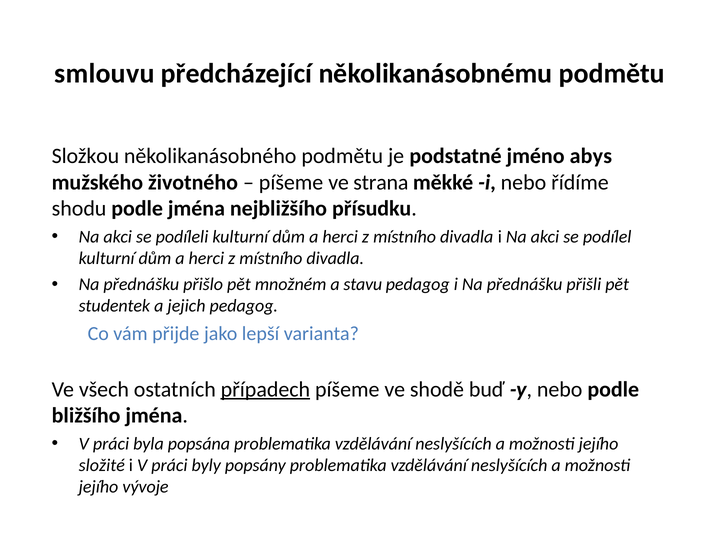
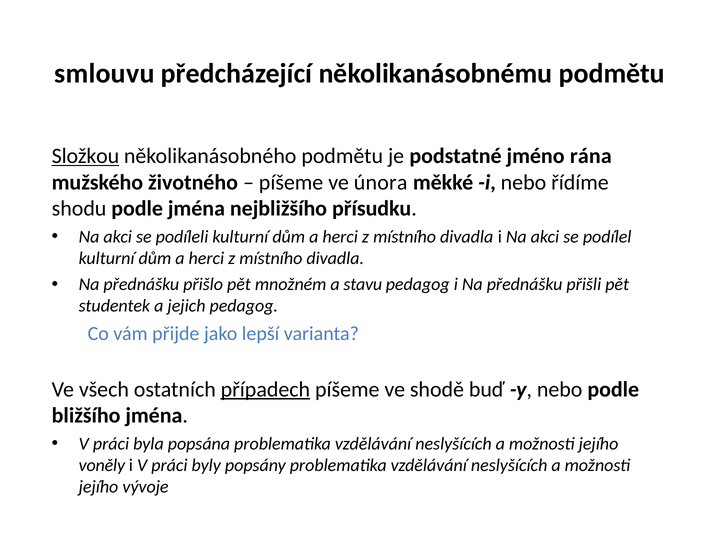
Složkou underline: none -> present (85, 156)
abys: abys -> rána (591, 156)
strana: strana -> února (381, 182)
složité: složité -> voněly (102, 466)
